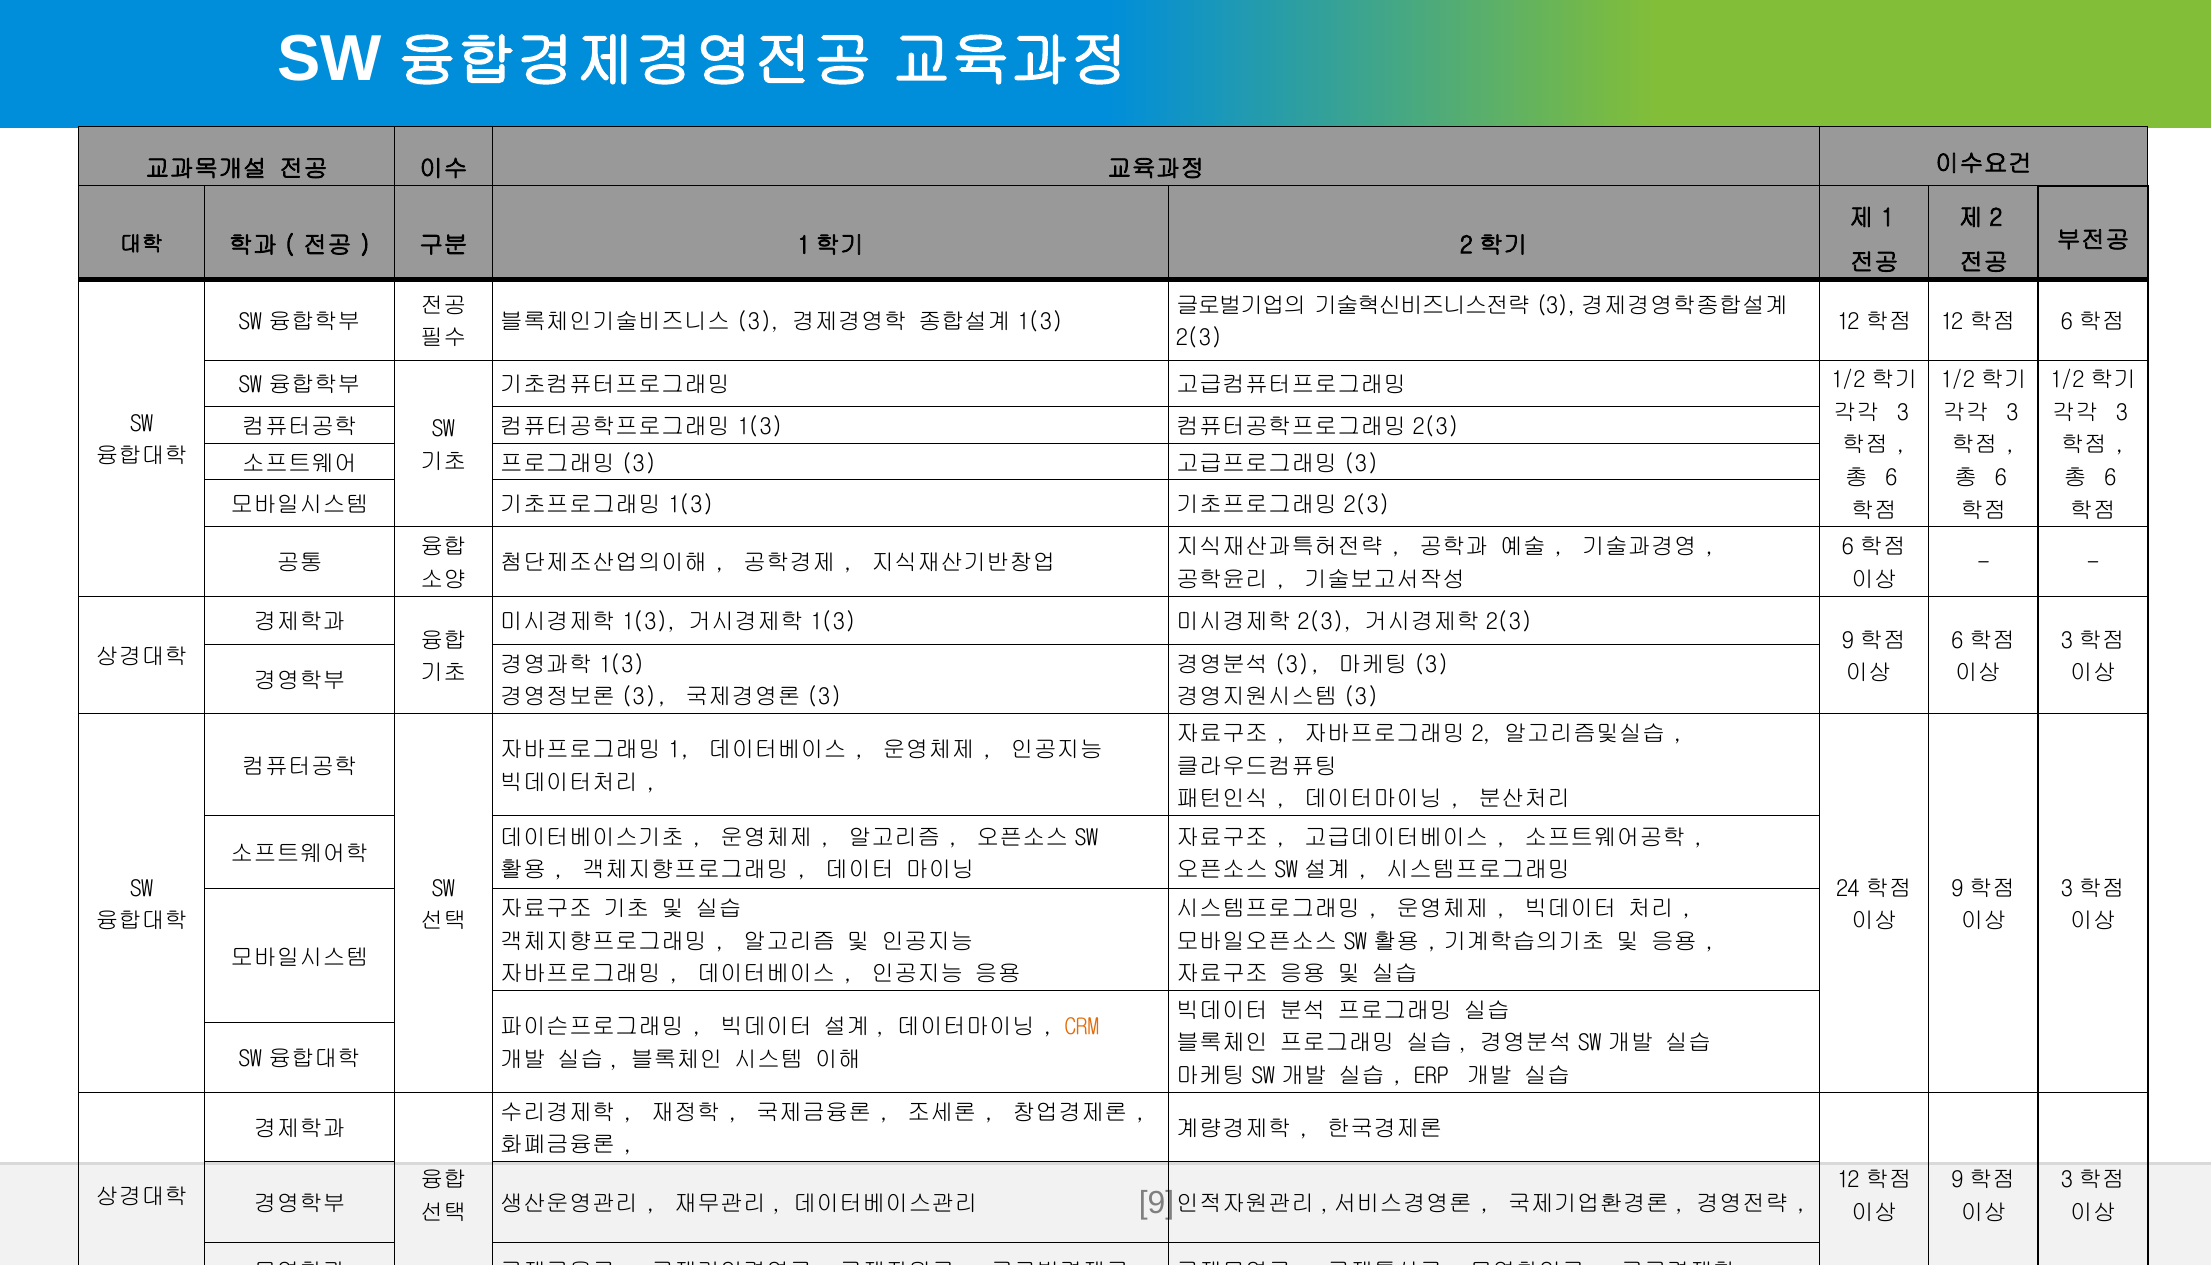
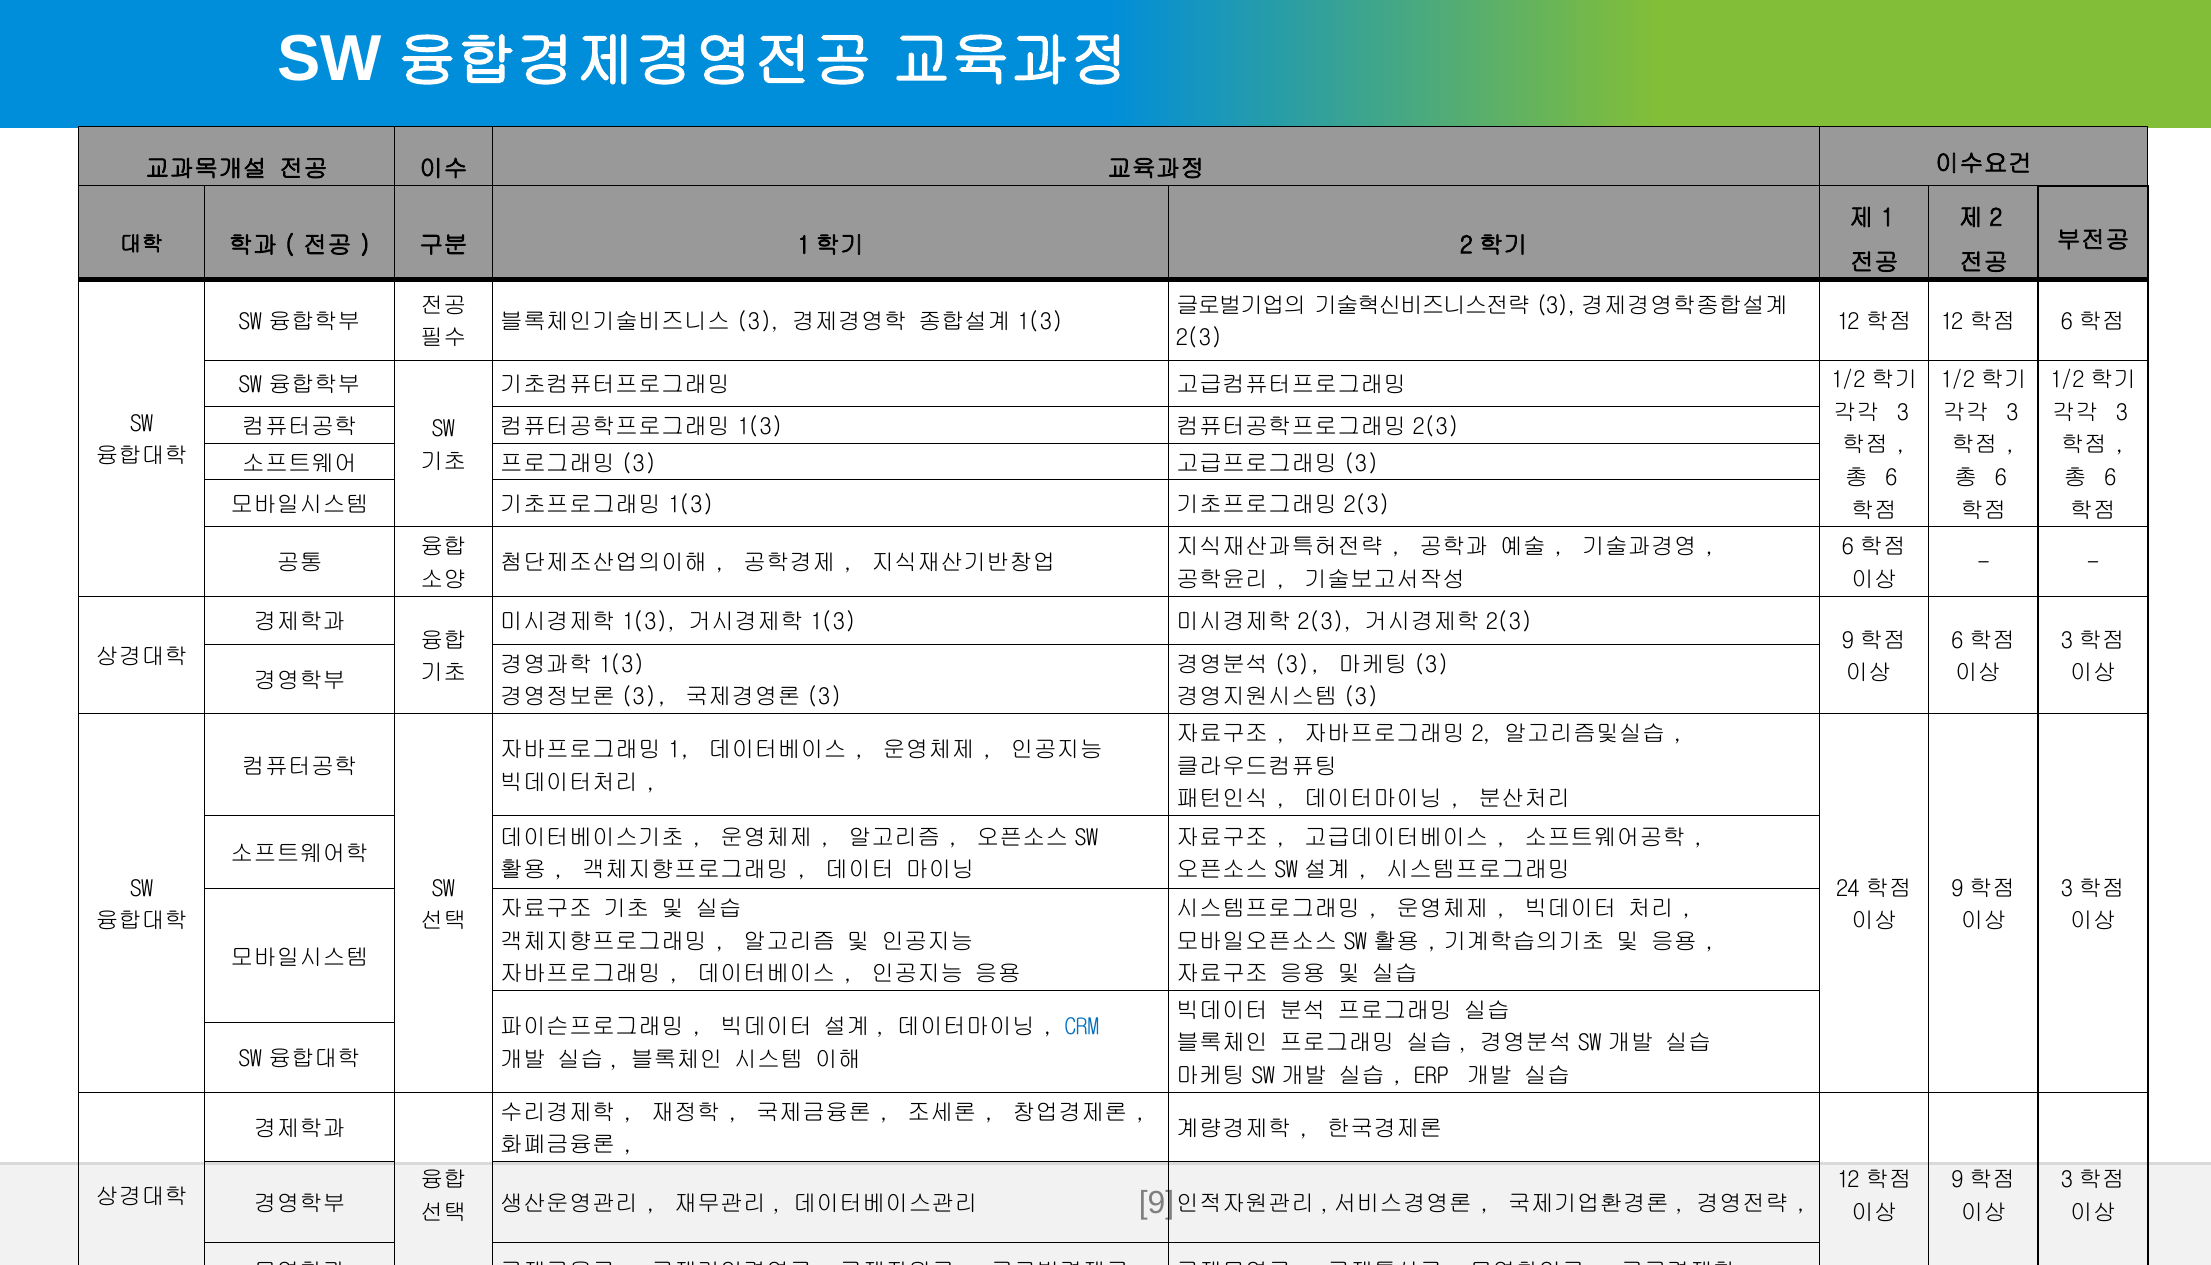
CRM colour: orange -> blue (1082, 1027)
